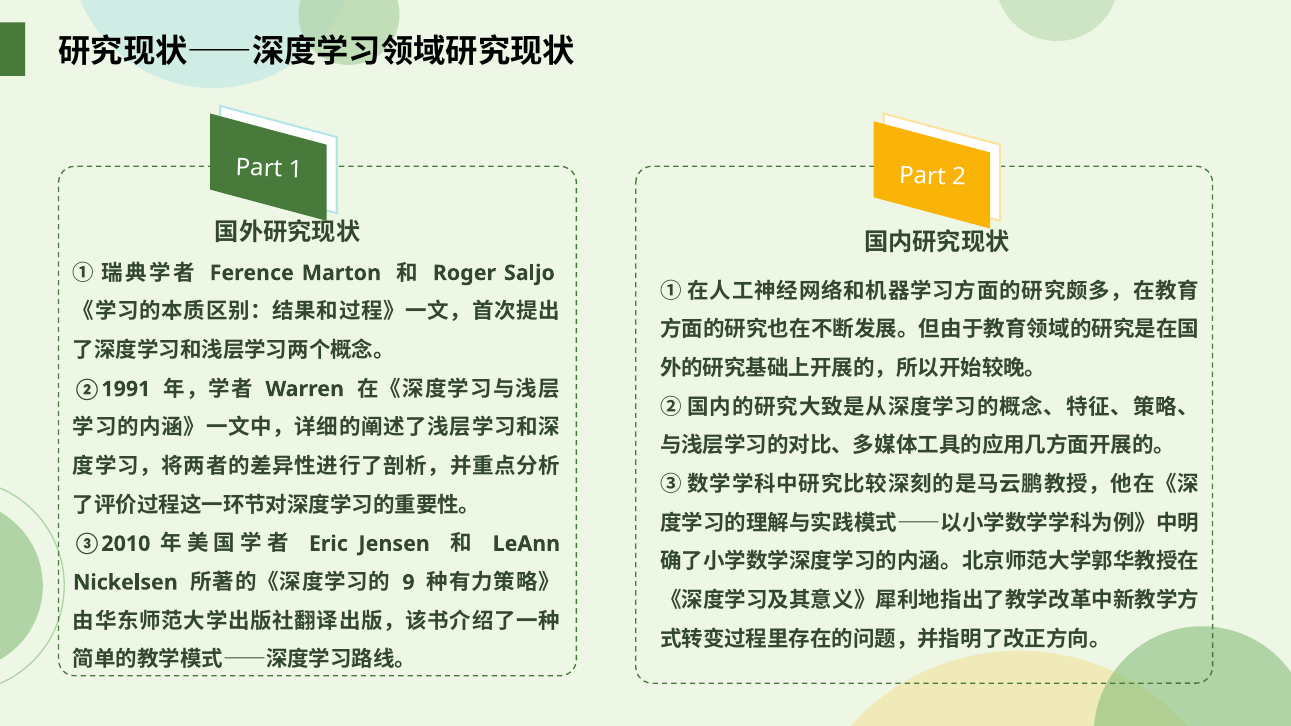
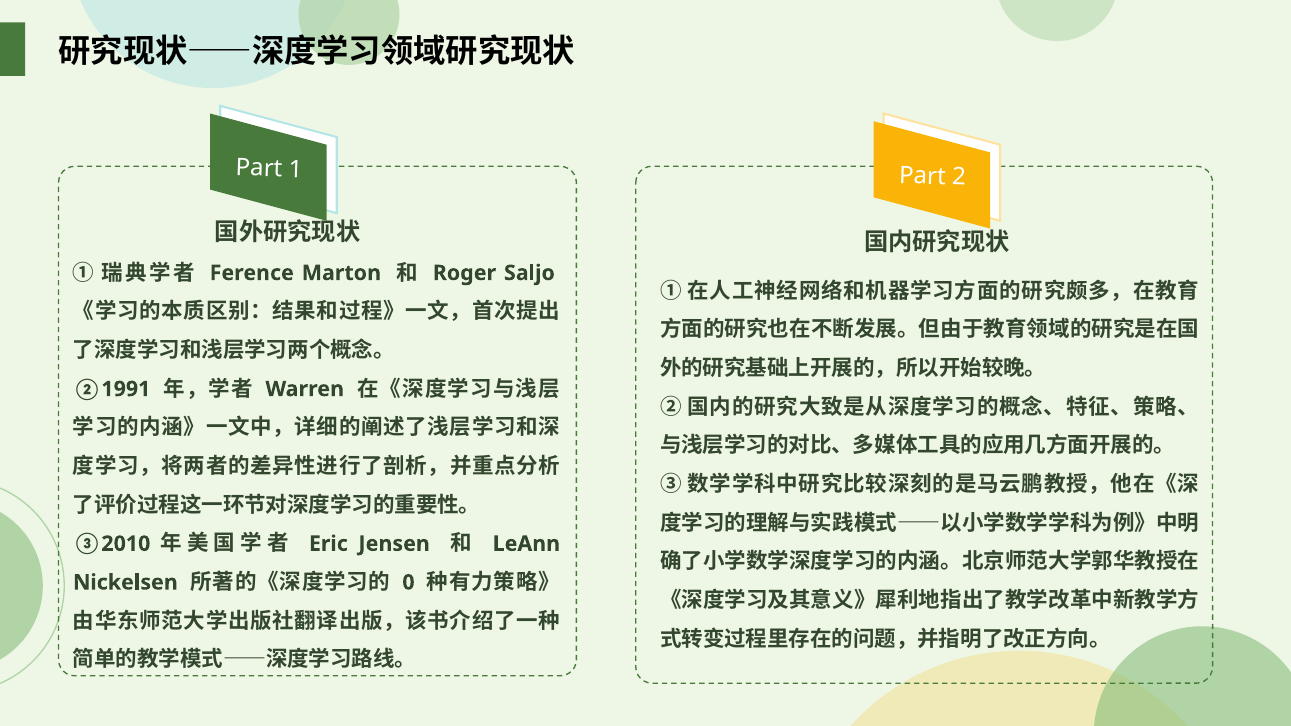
9: 9 -> 0 (408, 583)
